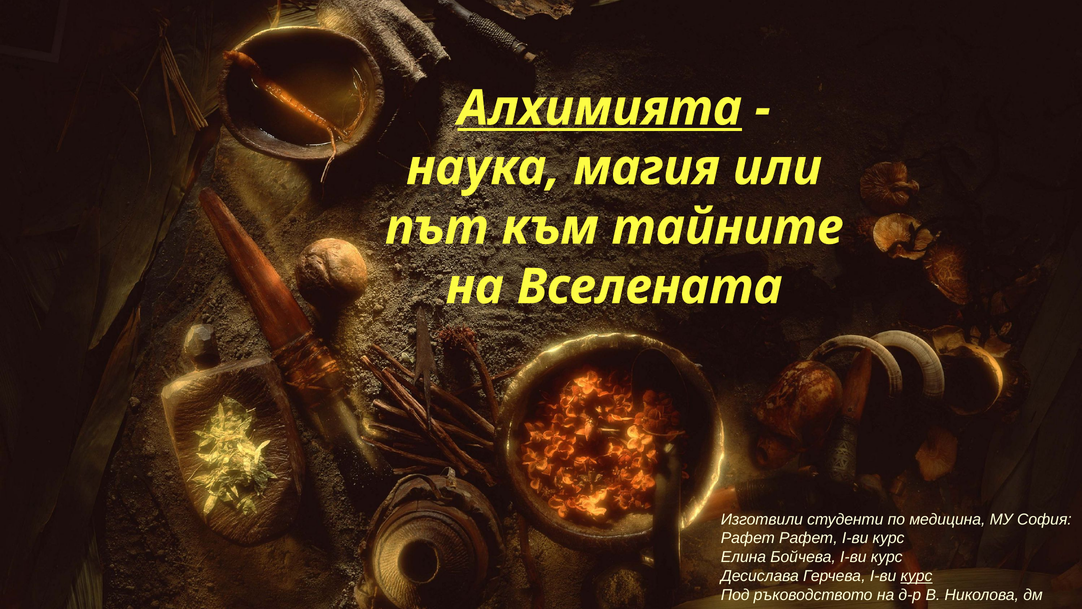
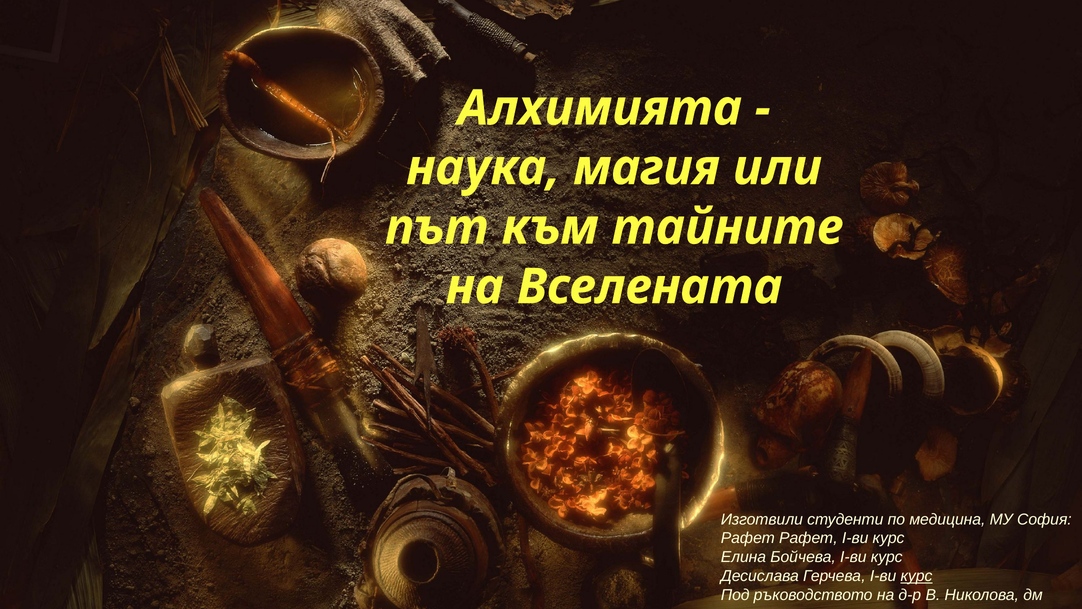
Алхимията underline: present -> none (600, 108)
